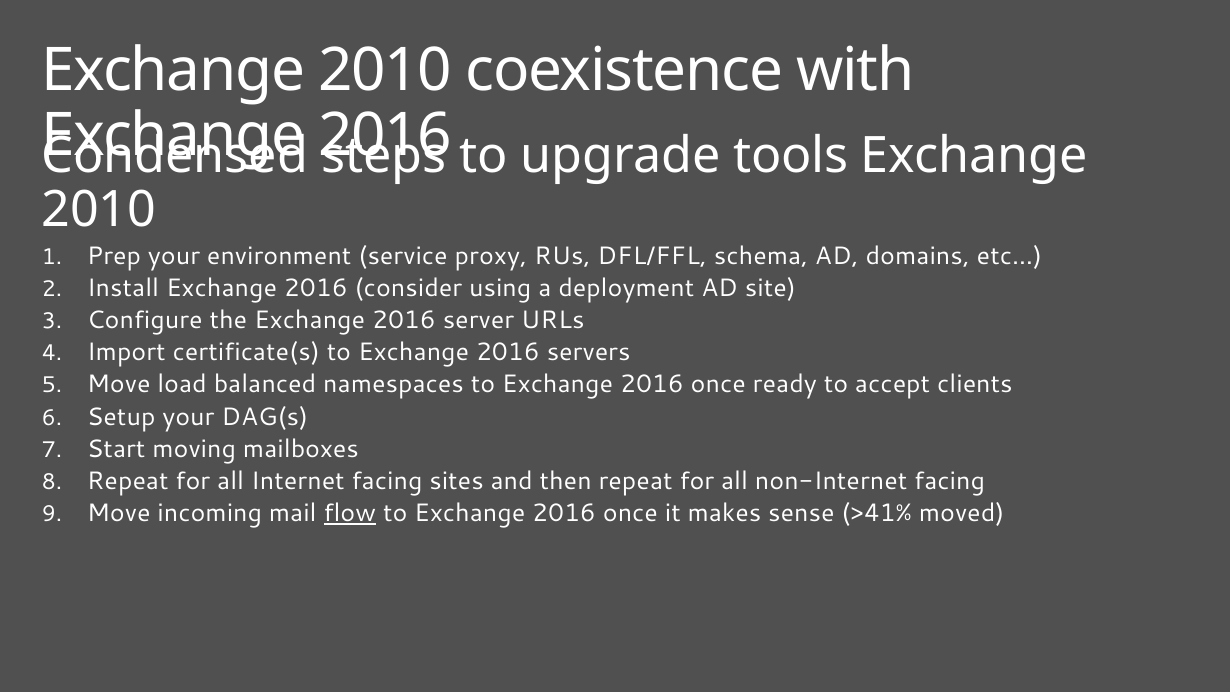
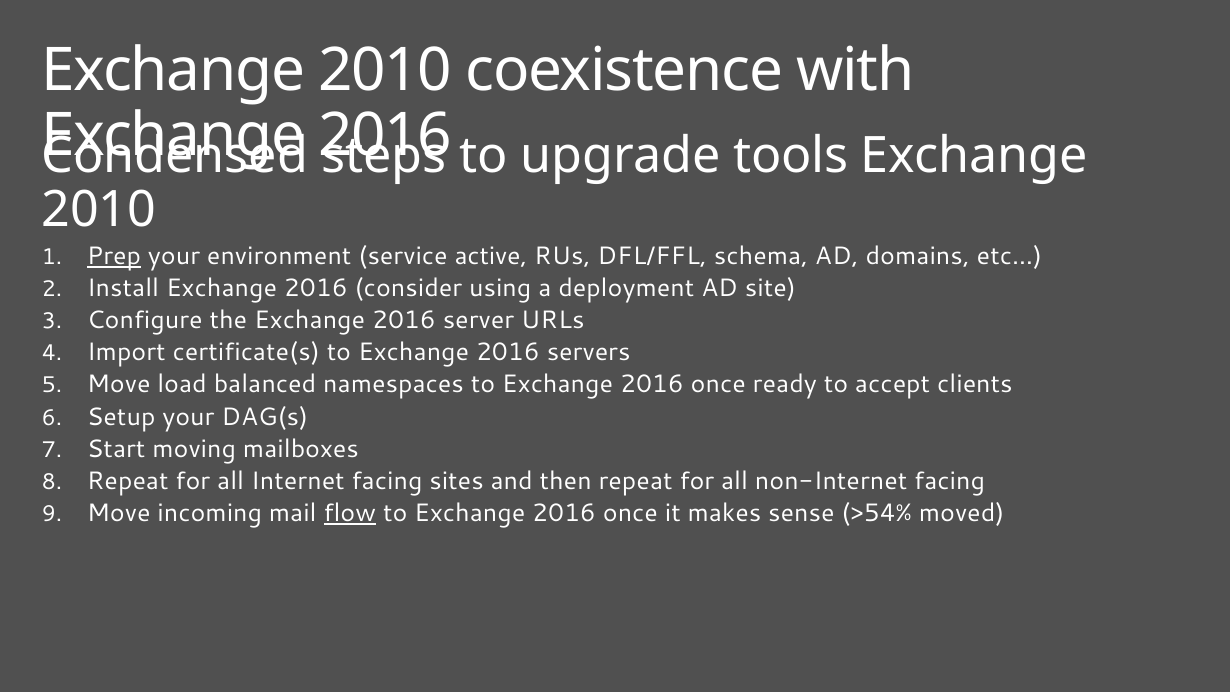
Prep underline: none -> present (114, 256)
proxy: proxy -> active (491, 256)
>41%: >41% -> >54% (877, 513)
